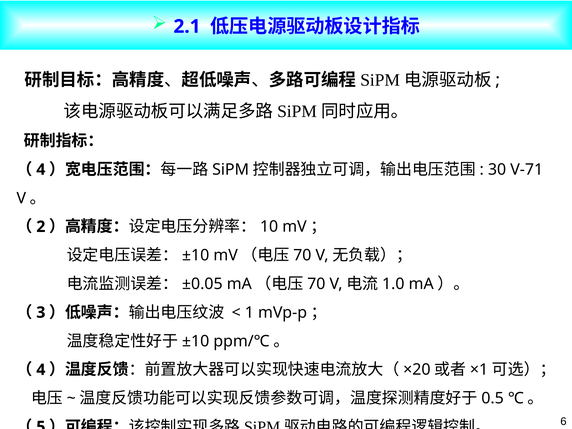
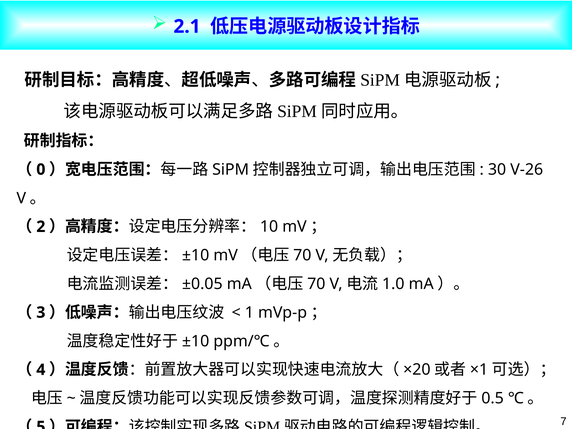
4: 4 -> 0 (41, 170)
V-71: V-71 -> V-26 (527, 170)
6: 6 -> 7 (563, 422)
